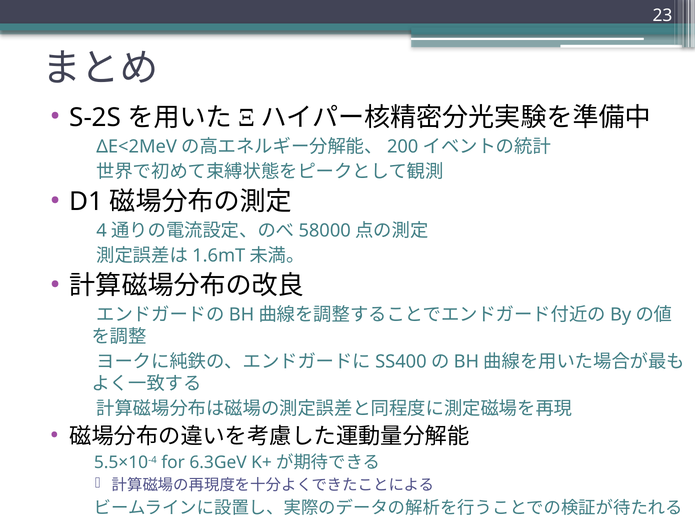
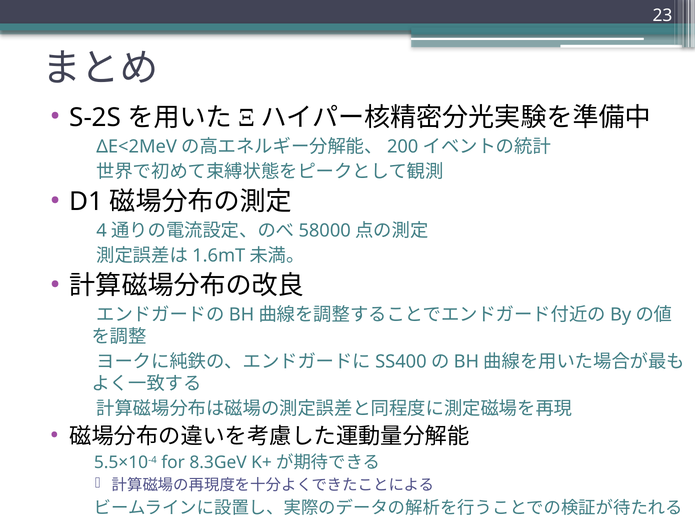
6.3GeV: 6.3GeV -> 8.3GeV (218, 462)
